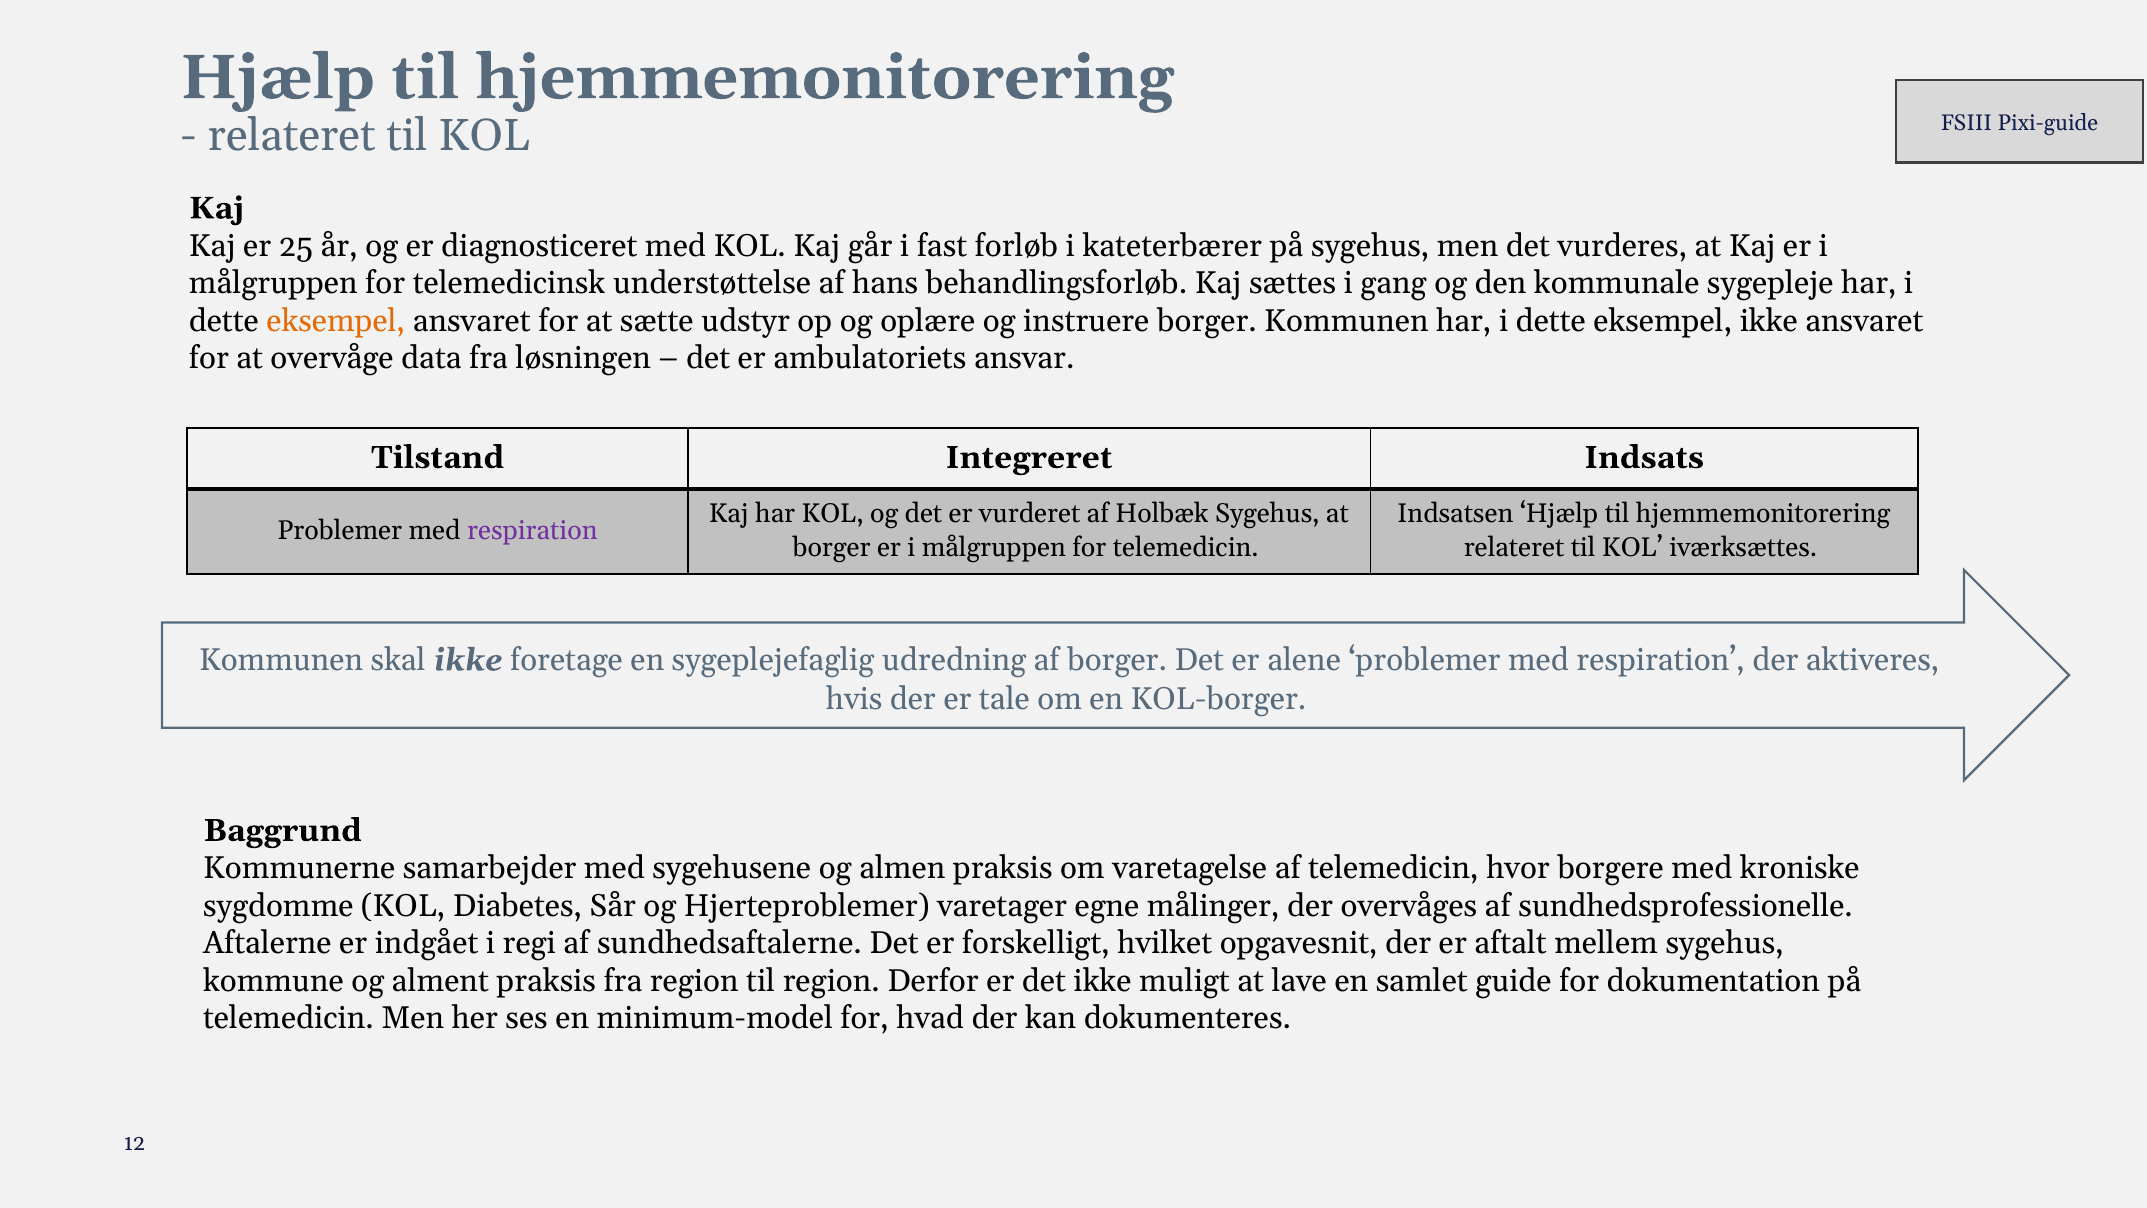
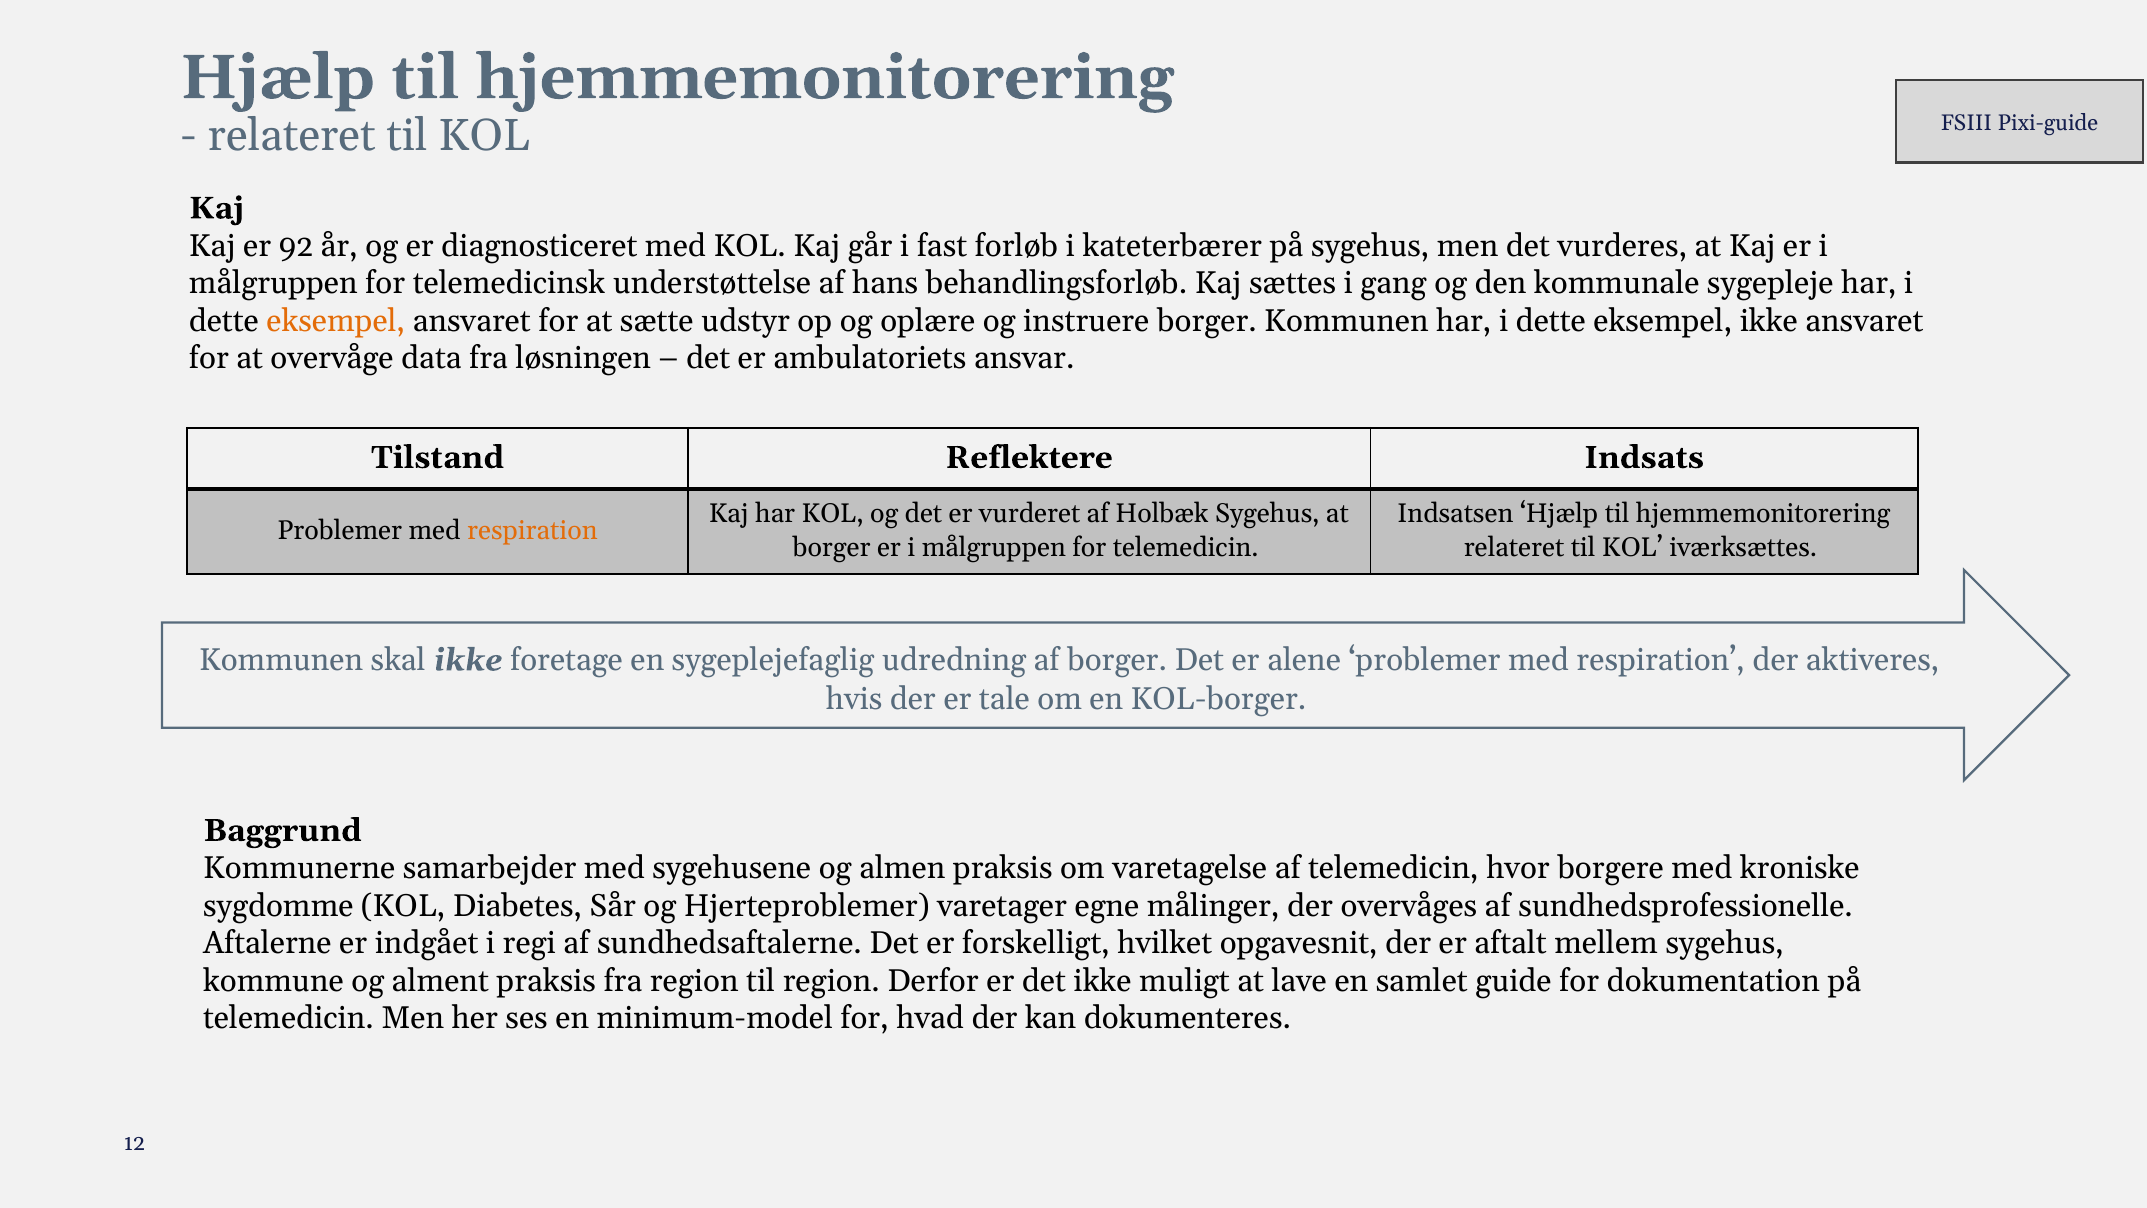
25: 25 -> 92 (296, 246)
Integreret: Integreret -> Reflektere (1029, 457)
respiration colour: purple -> orange (532, 531)
